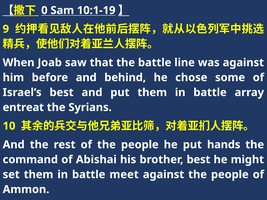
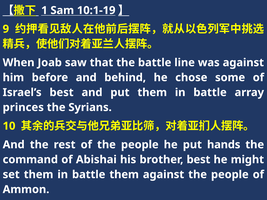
0: 0 -> 1 (44, 10)
entreat: entreat -> princes (23, 107)
battle meet: meet -> them (124, 175)
